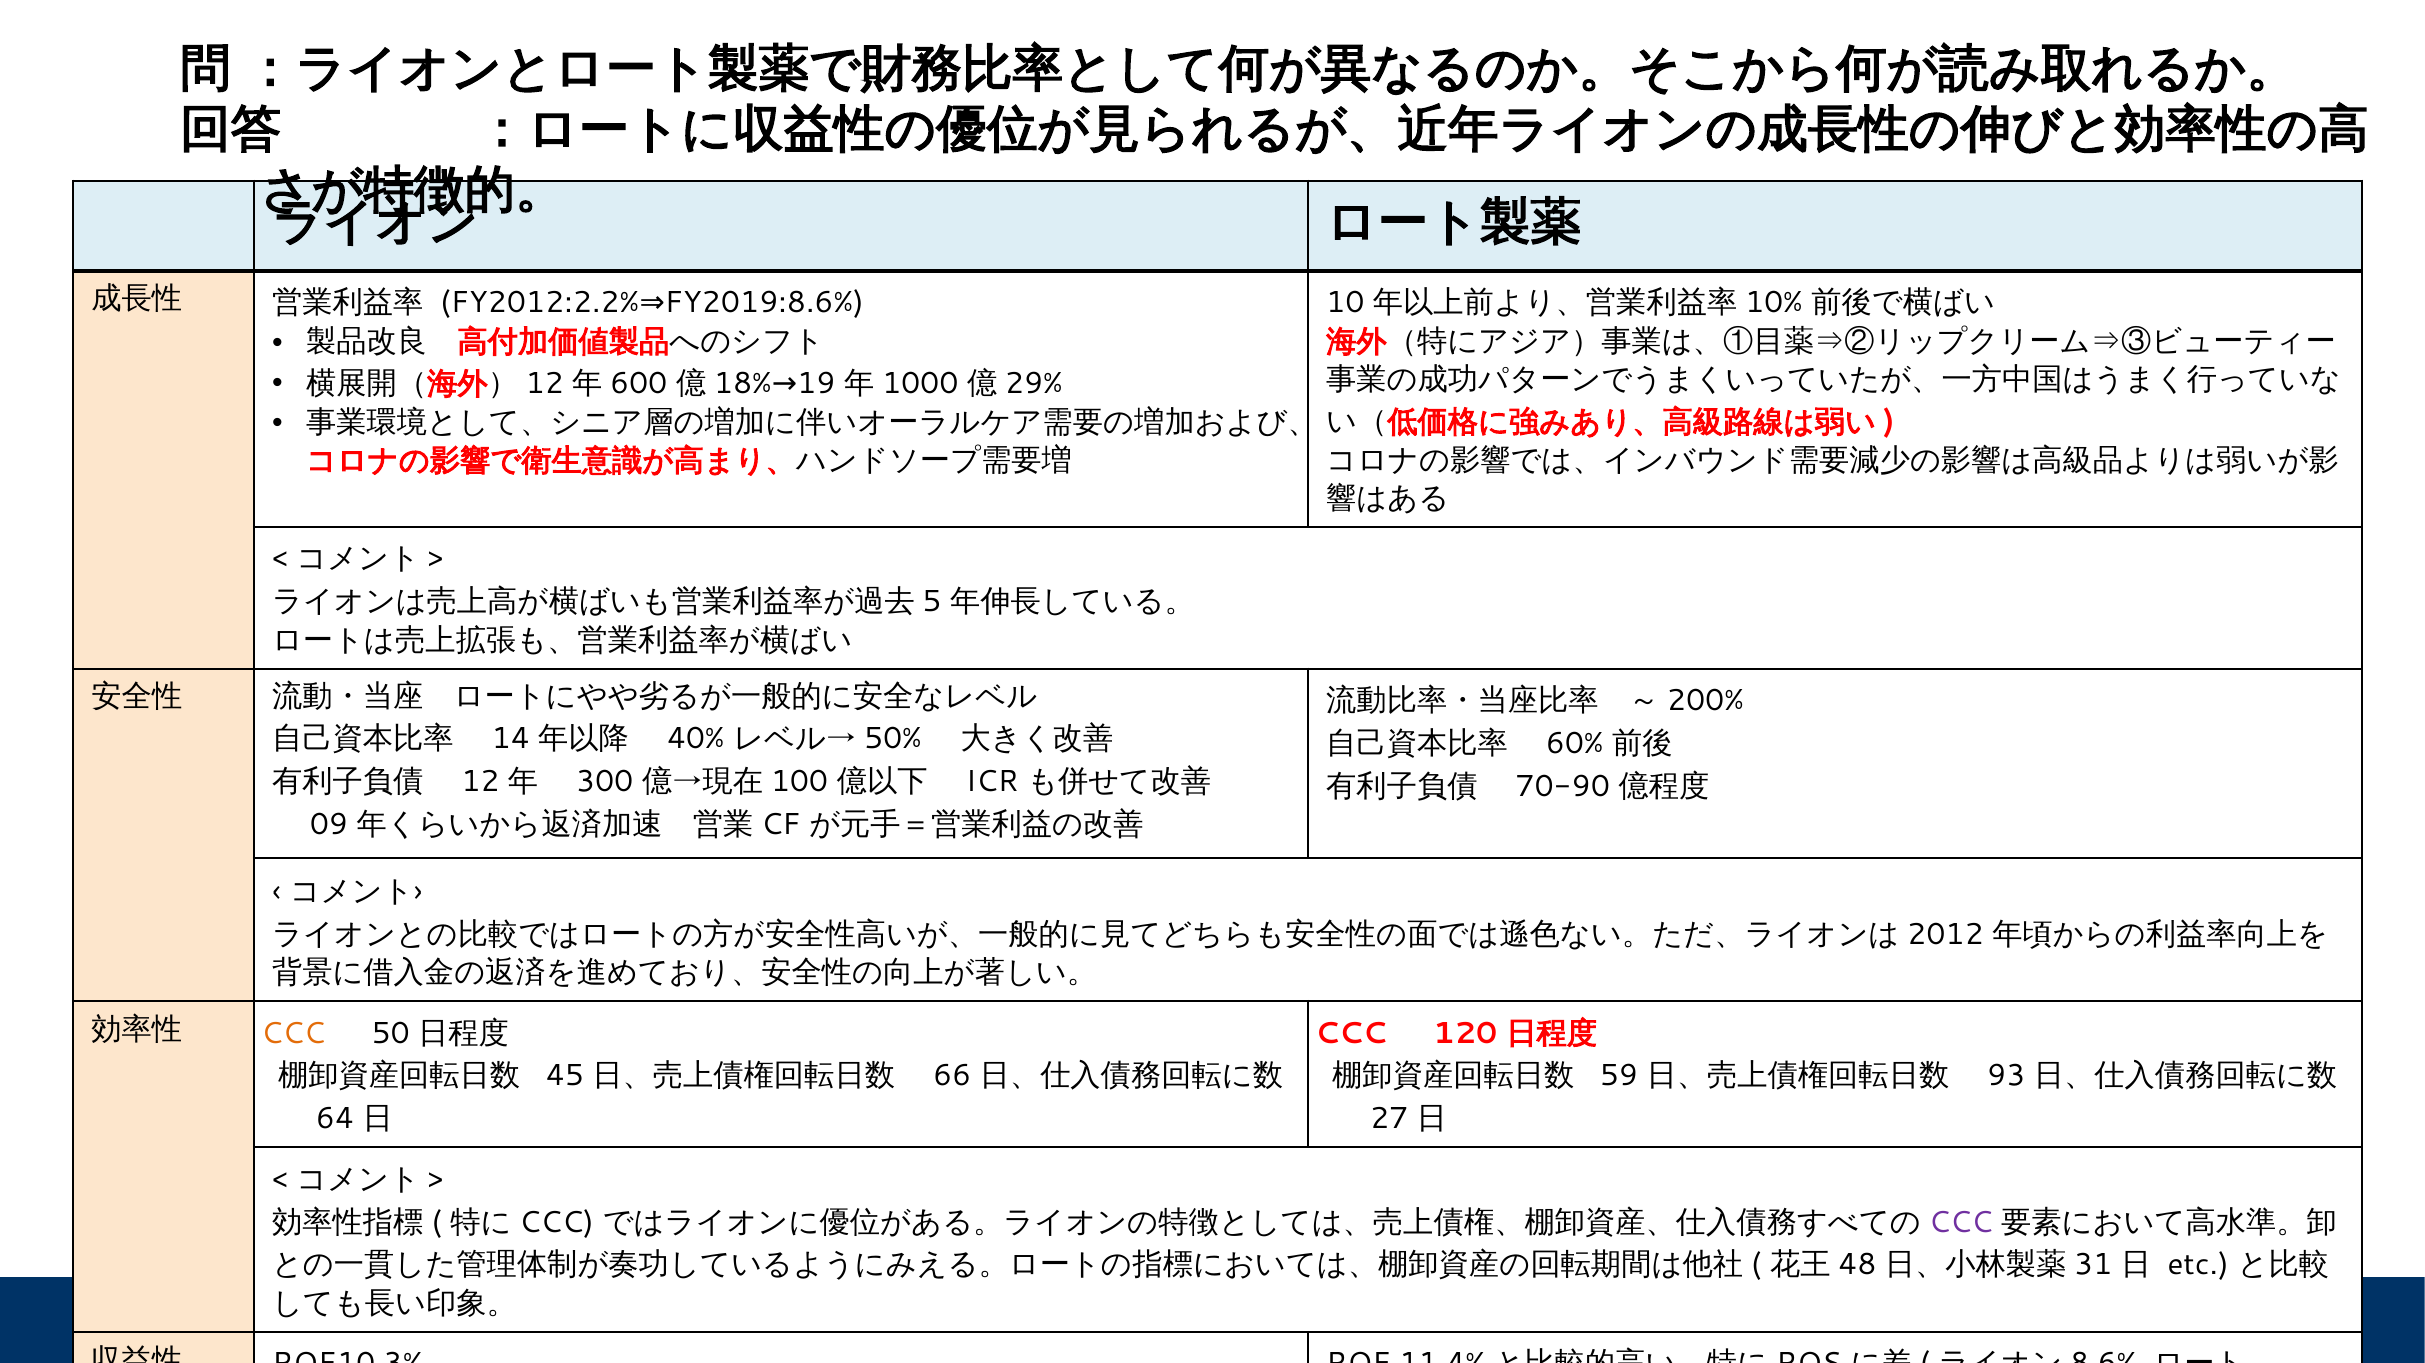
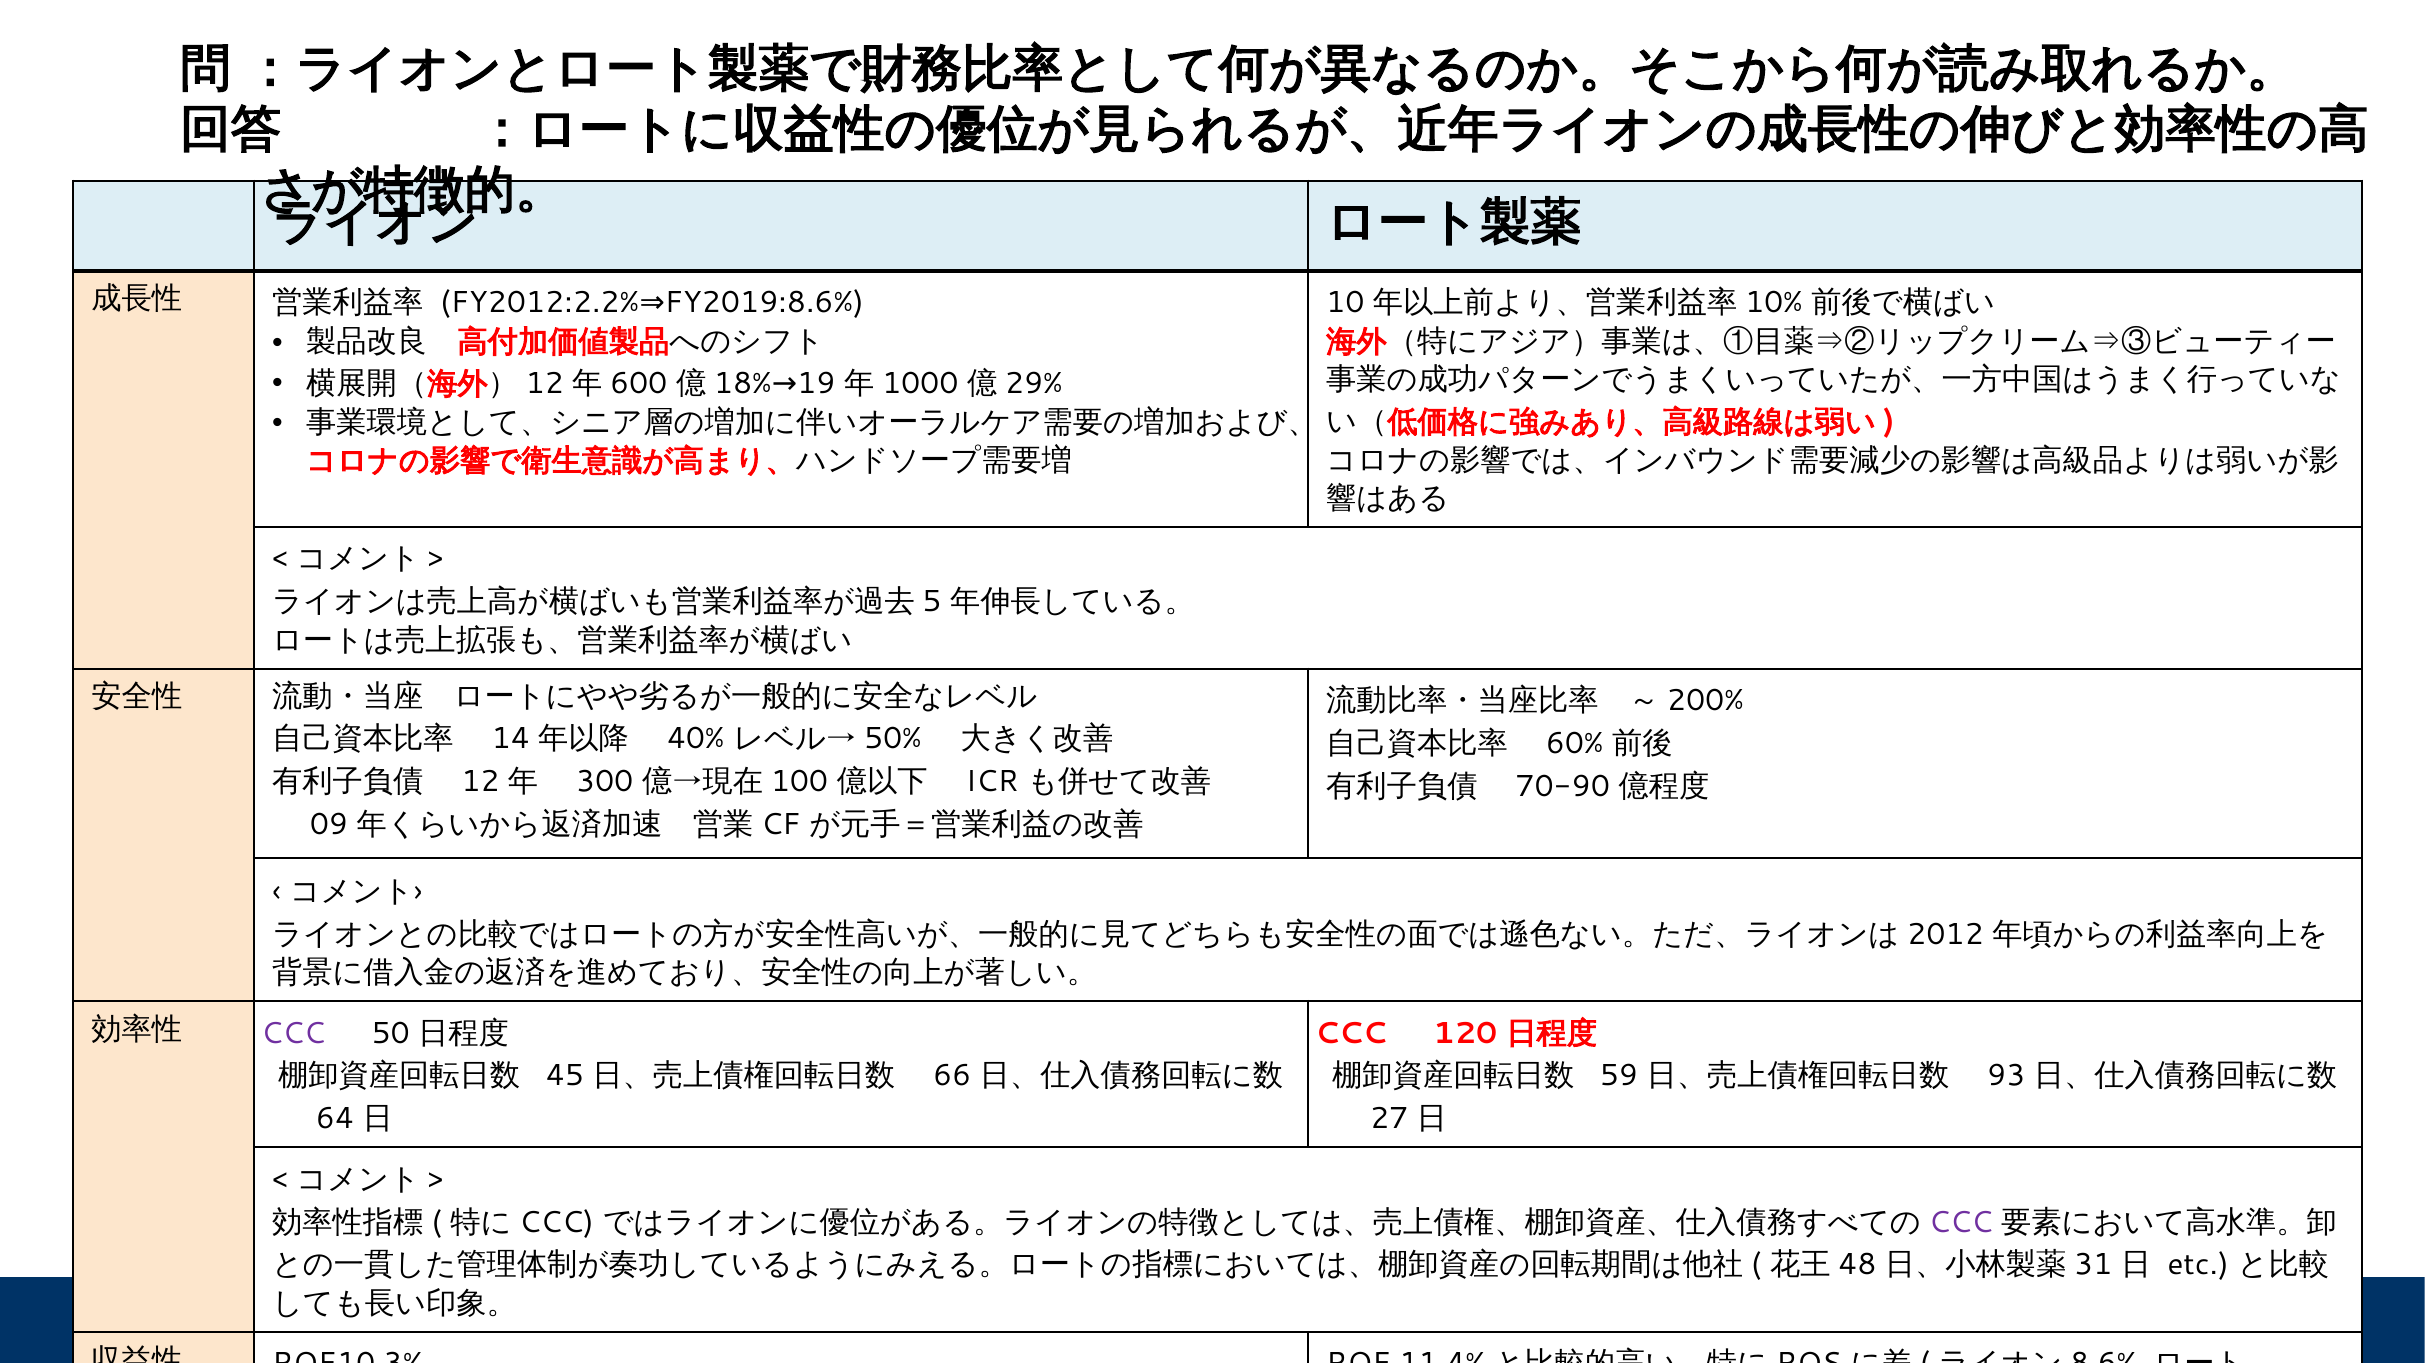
CCC colour: orange -> purple (293, 1033)
